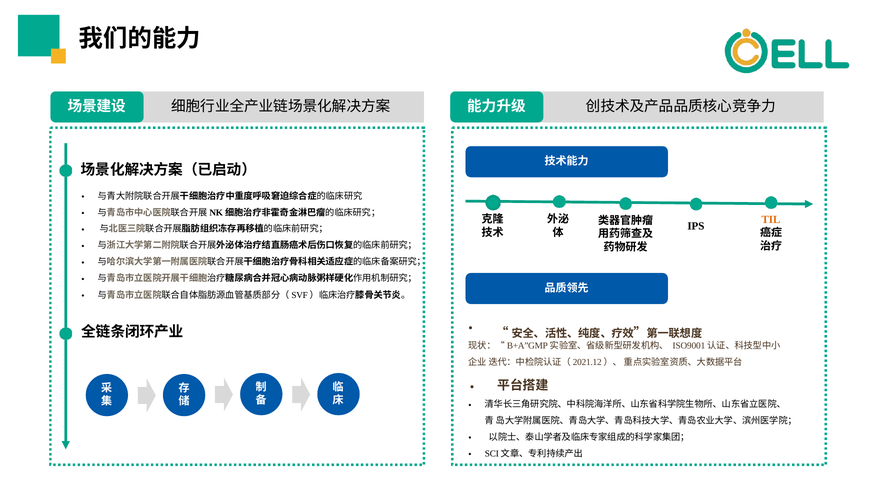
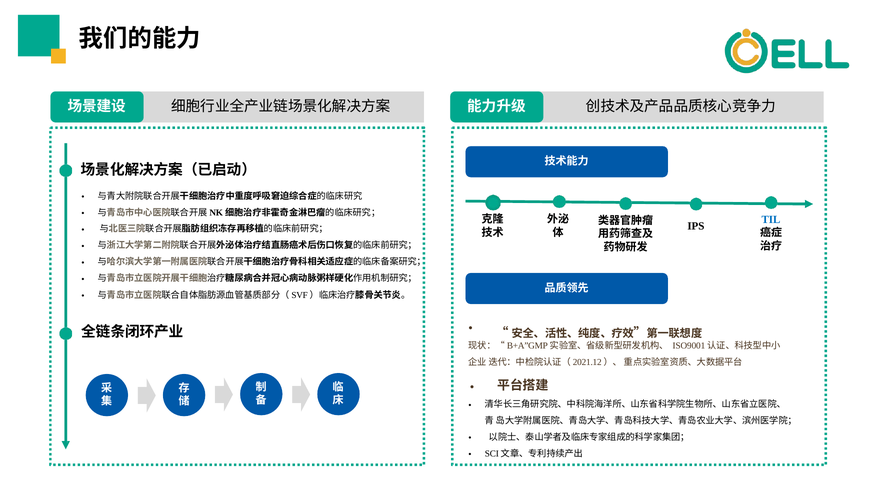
TIL colour: orange -> blue (771, 220)
